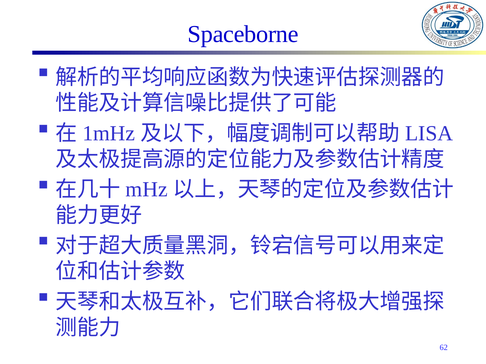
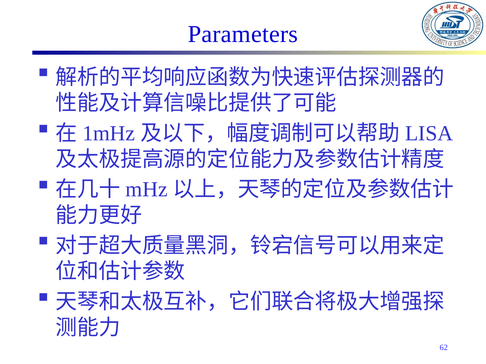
Spaceborne: Spaceborne -> Parameters (243, 34)
